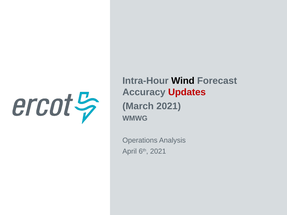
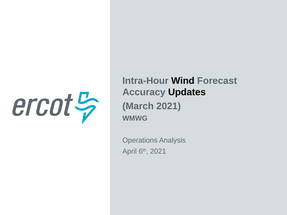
Updates colour: red -> black (187, 92)
